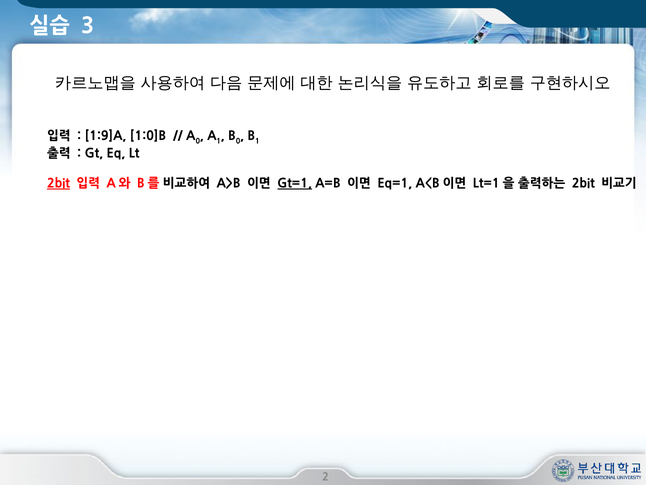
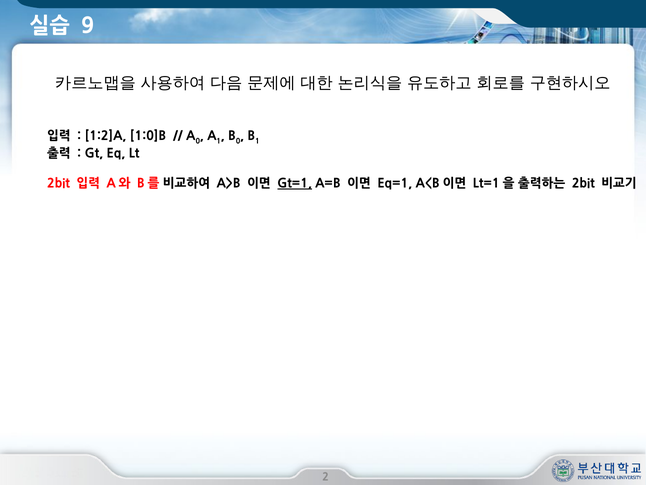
3: 3 -> 9 (88, 26)
1:9]A: 1:9]A -> 1:2]A (105, 136)
2bit underline: present -> none (58, 183)
